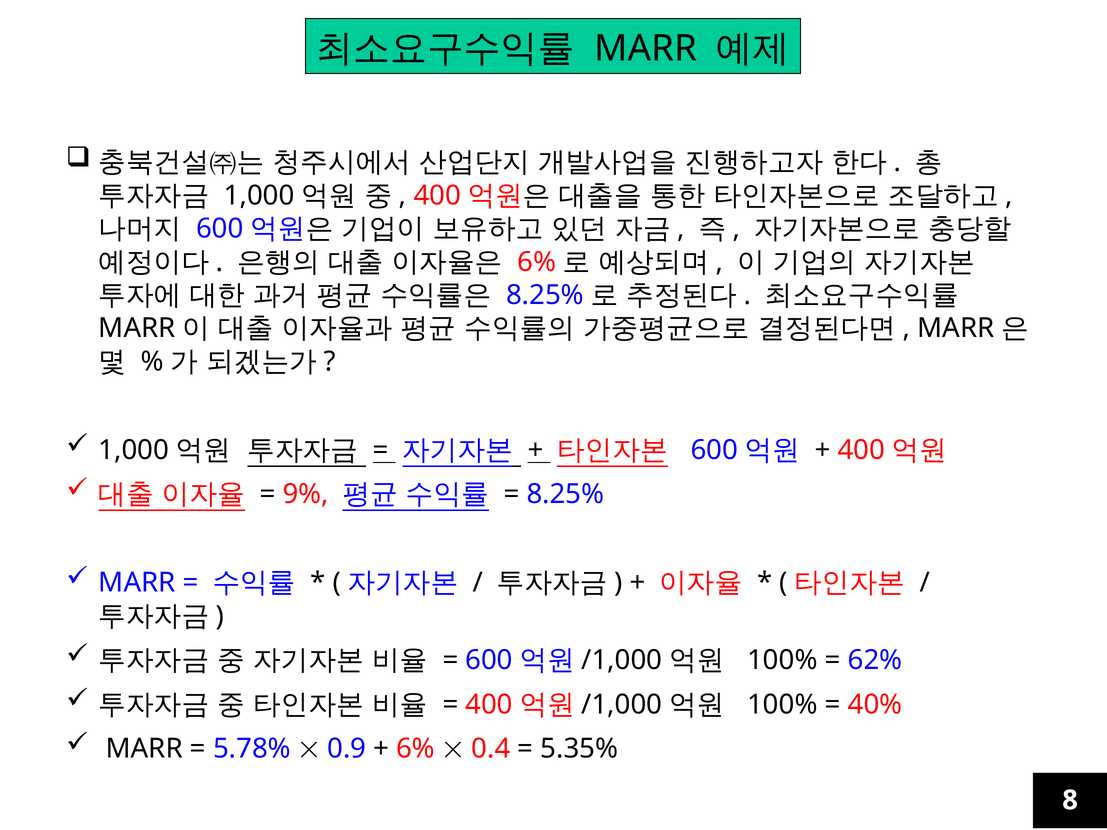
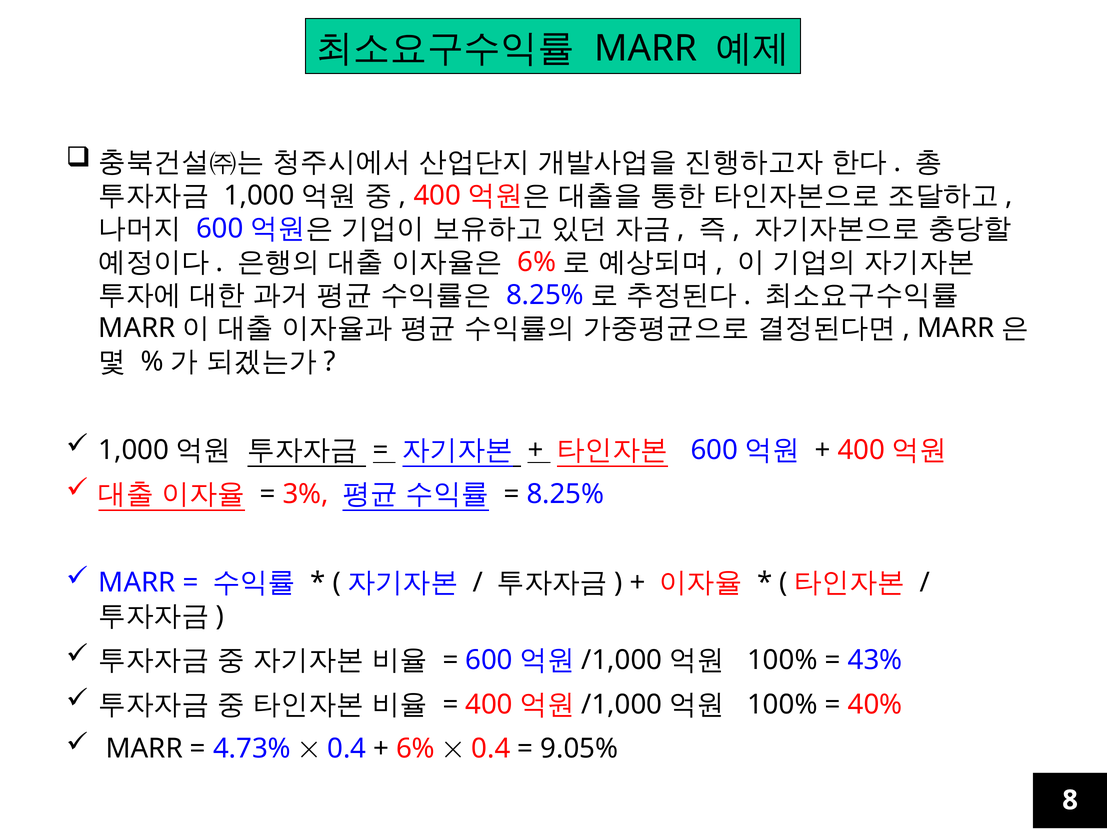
9%: 9% -> 3% (306, 494)
62%: 62% -> 43% (875, 660)
5.78%: 5.78% -> 4.73% (252, 749)
0.9: 0.9 -> 0.4 (347, 749)
5.35%: 5.35% -> 9.05% (579, 749)
